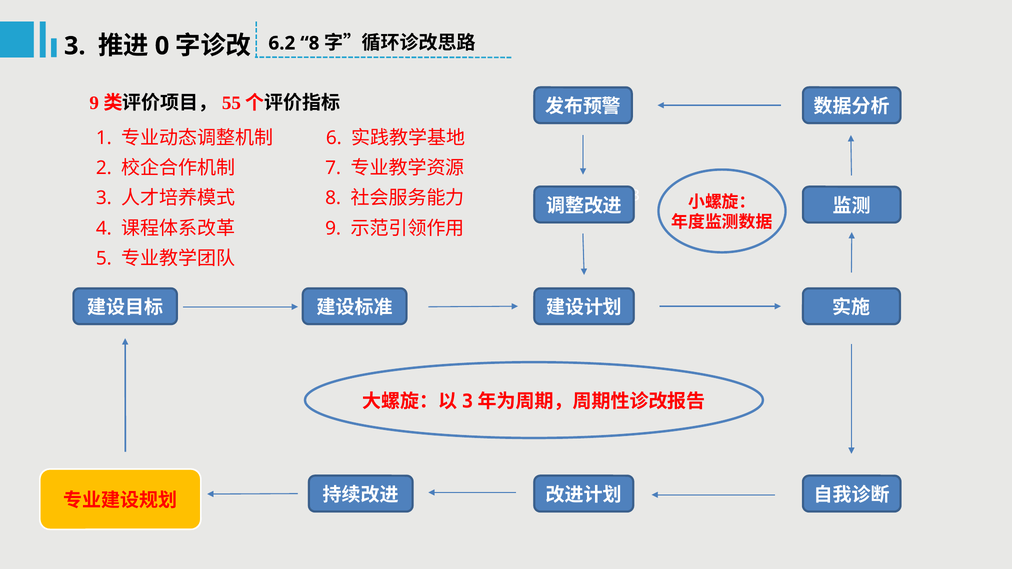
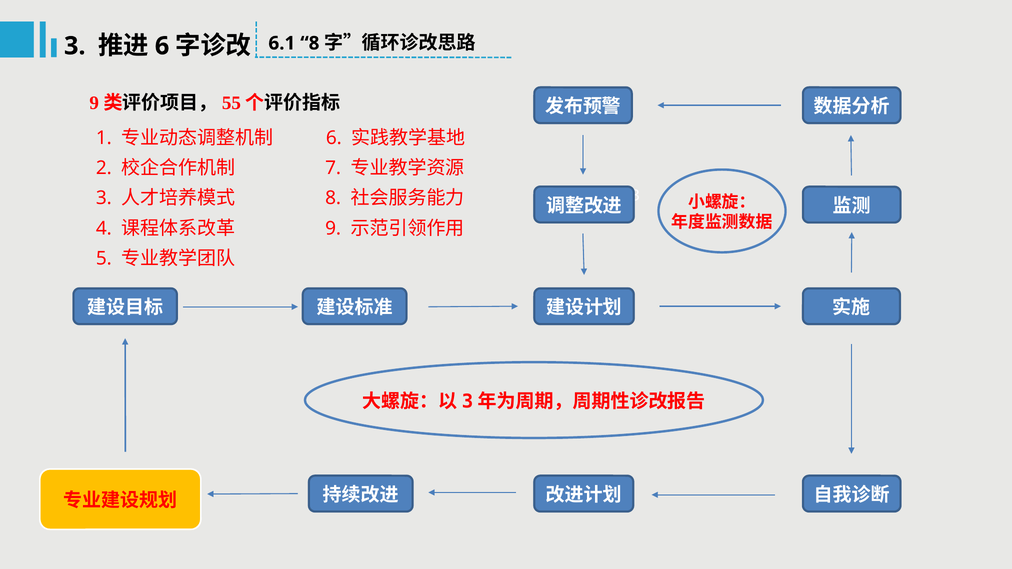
0: 0 -> 6 (162, 46)
6.2: 6.2 -> 6.1 (282, 43)
